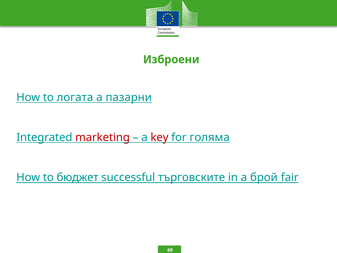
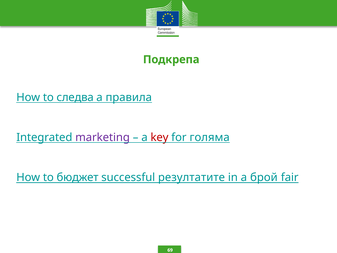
Изброени: Изброени -> Подкрепа (171, 59)
логата: логата -> следва (75, 97)
пазарни: пазарни -> правила (129, 97)
marketing colour: red -> purple (103, 137)
търговските: търговските -> резултатите (191, 177)
